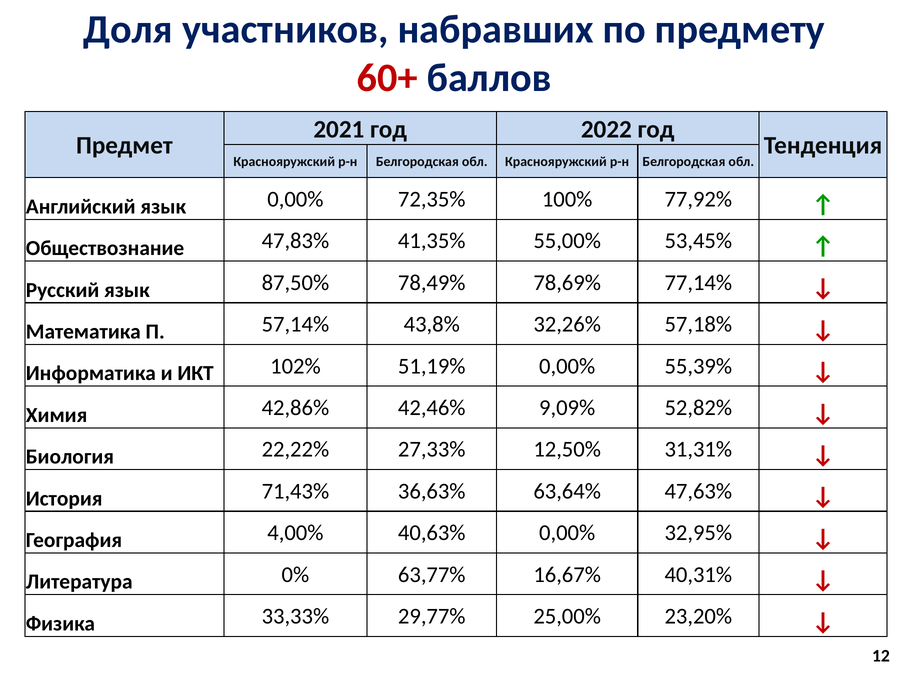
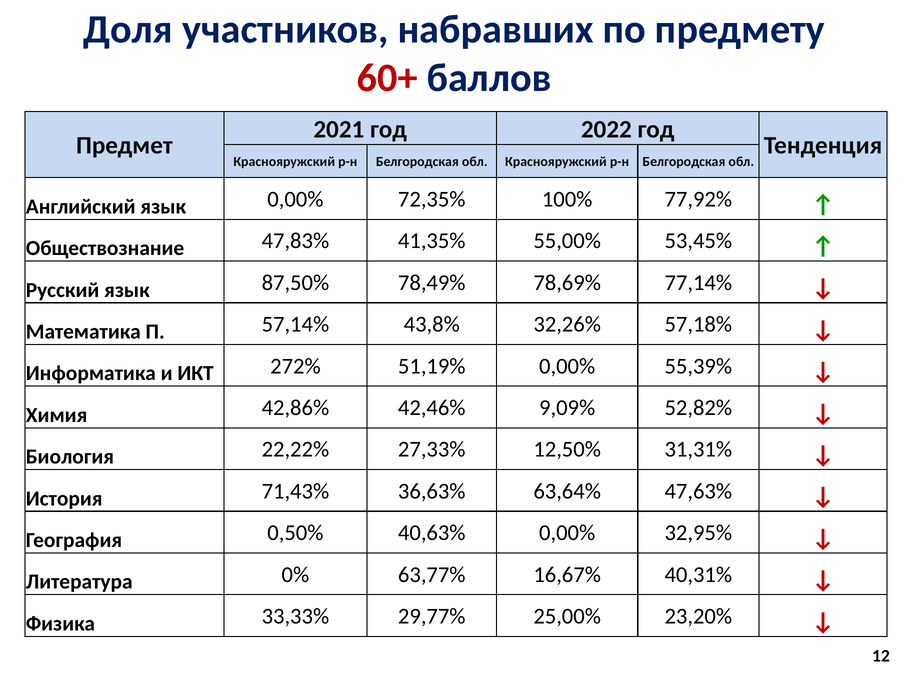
102%: 102% -> 272% (295, 366)
4,00%: 4,00% -> 0,50% (295, 533)
